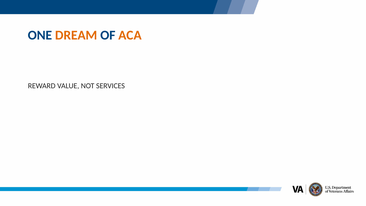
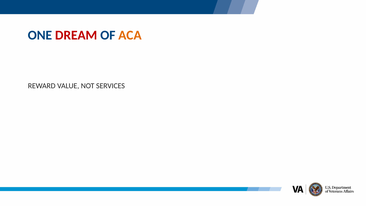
DREAM colour: orange -> red (76, 35)
